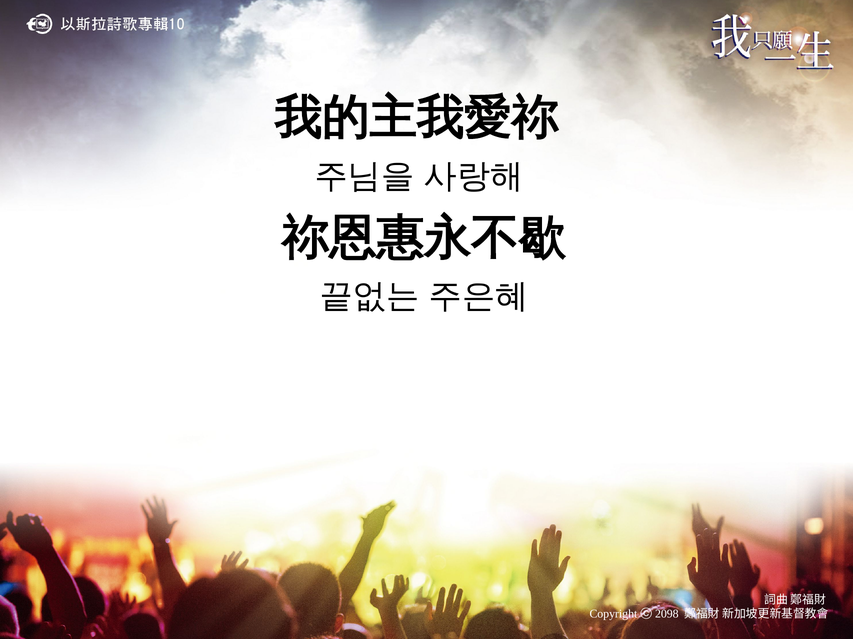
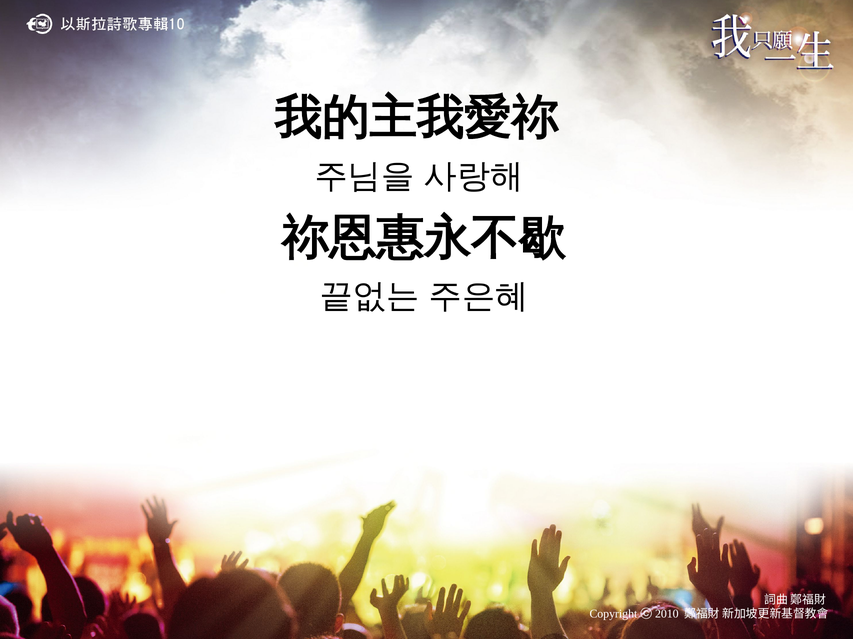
2098: 2098 -> 2010 (667, 615)
